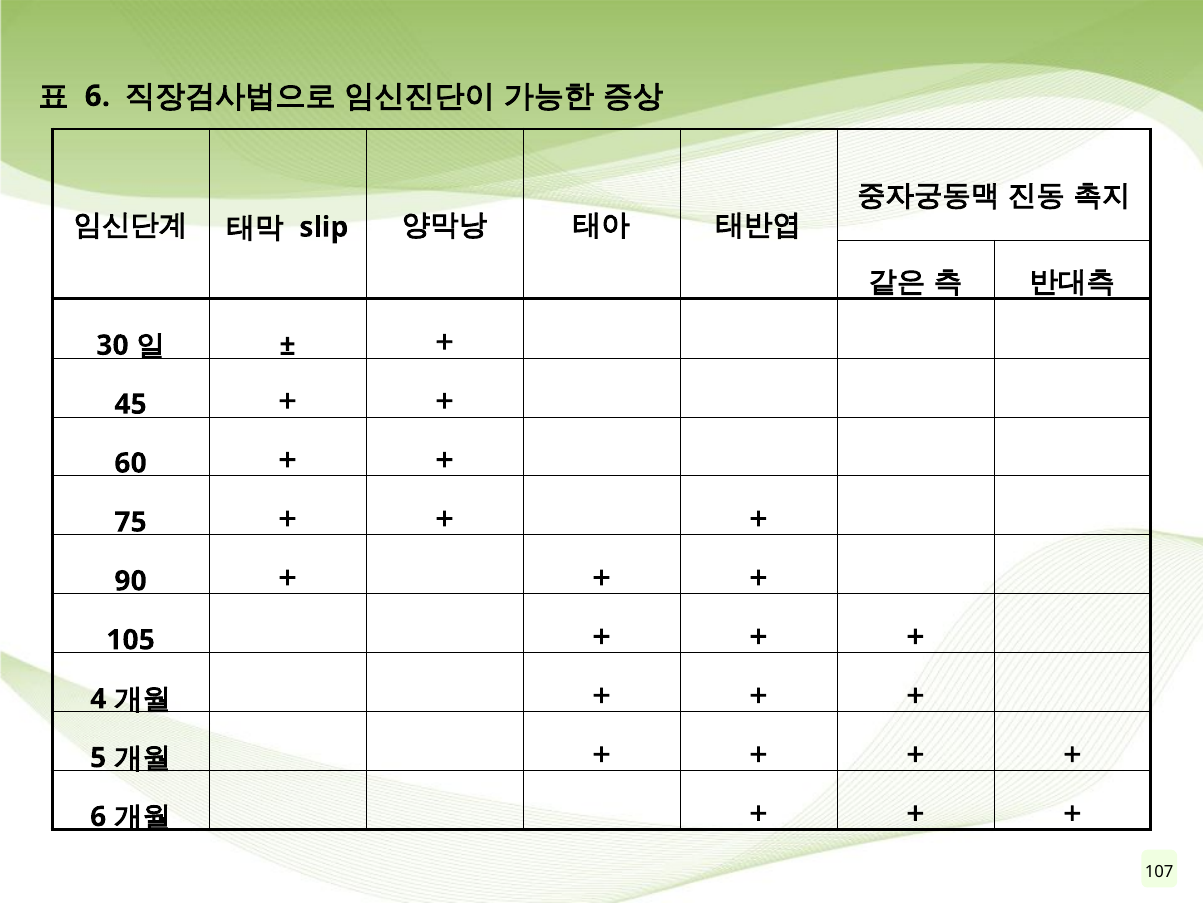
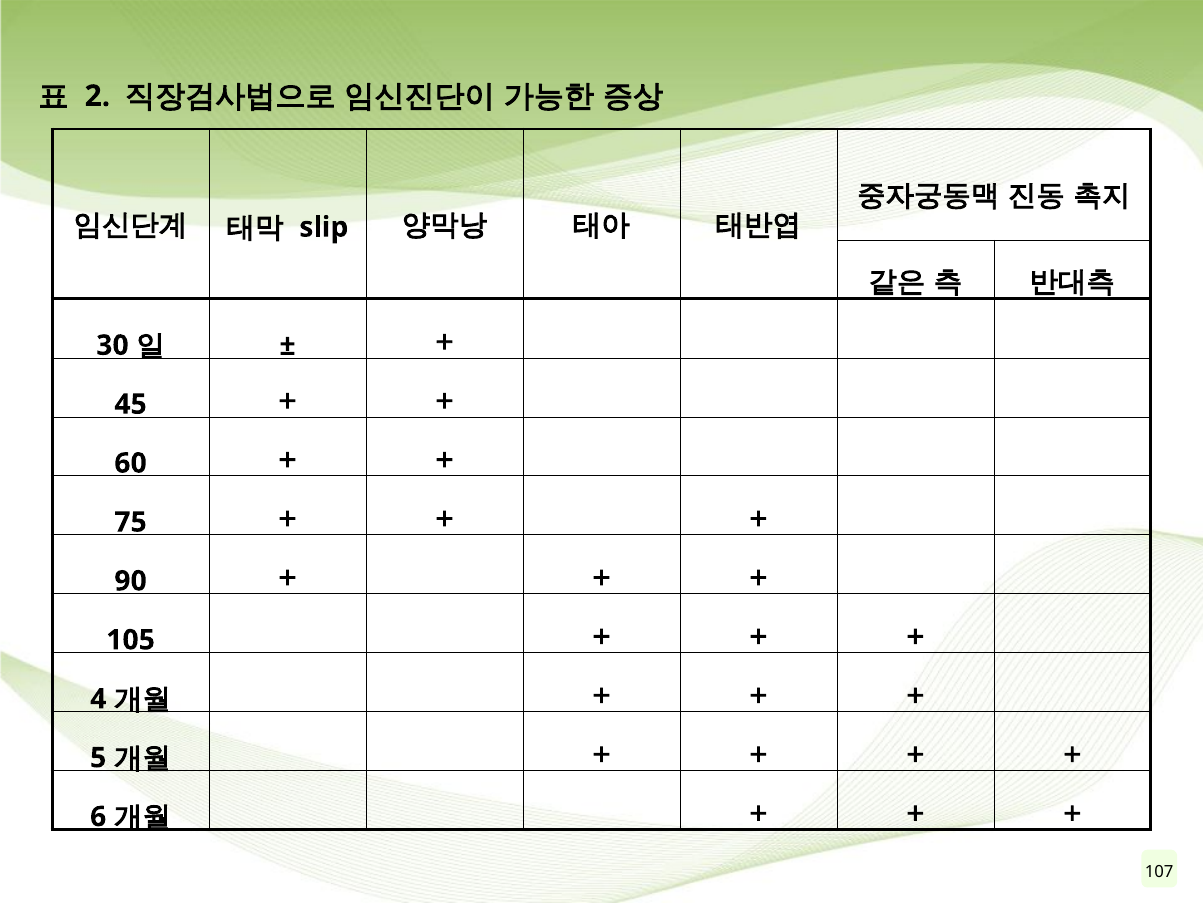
6: 6 -> 2 (97, 96)
